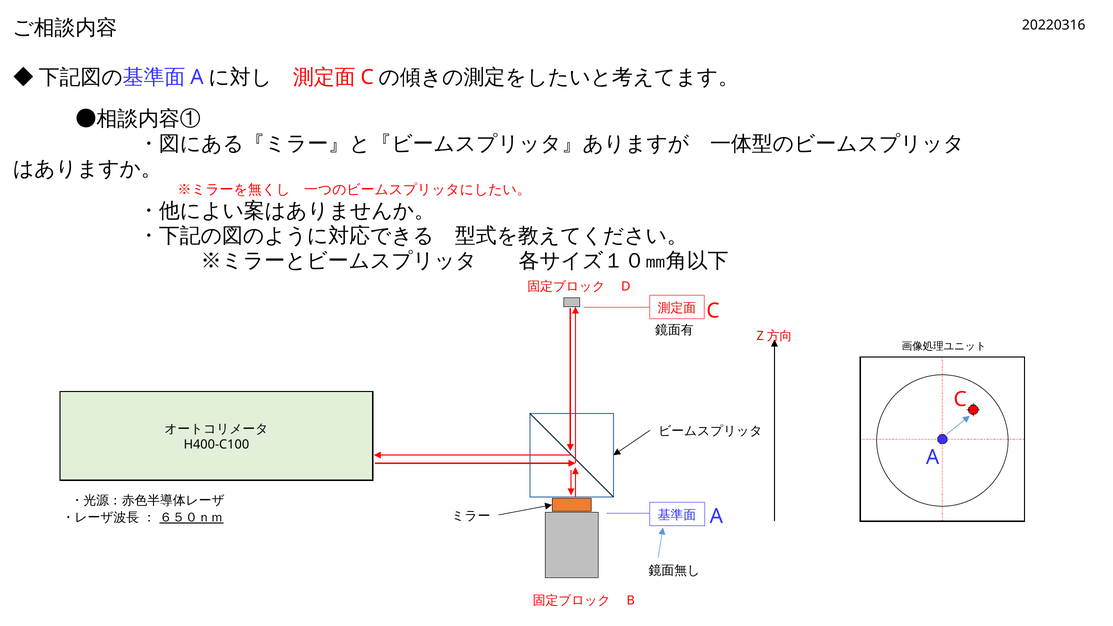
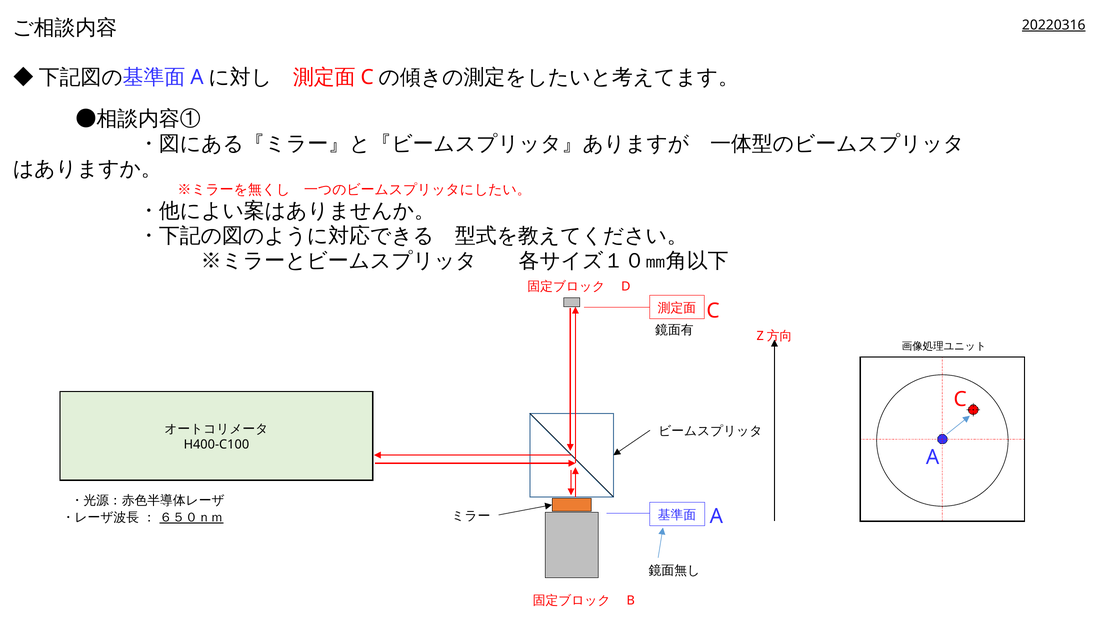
20220316 underline: none -> present (1054, 25)
